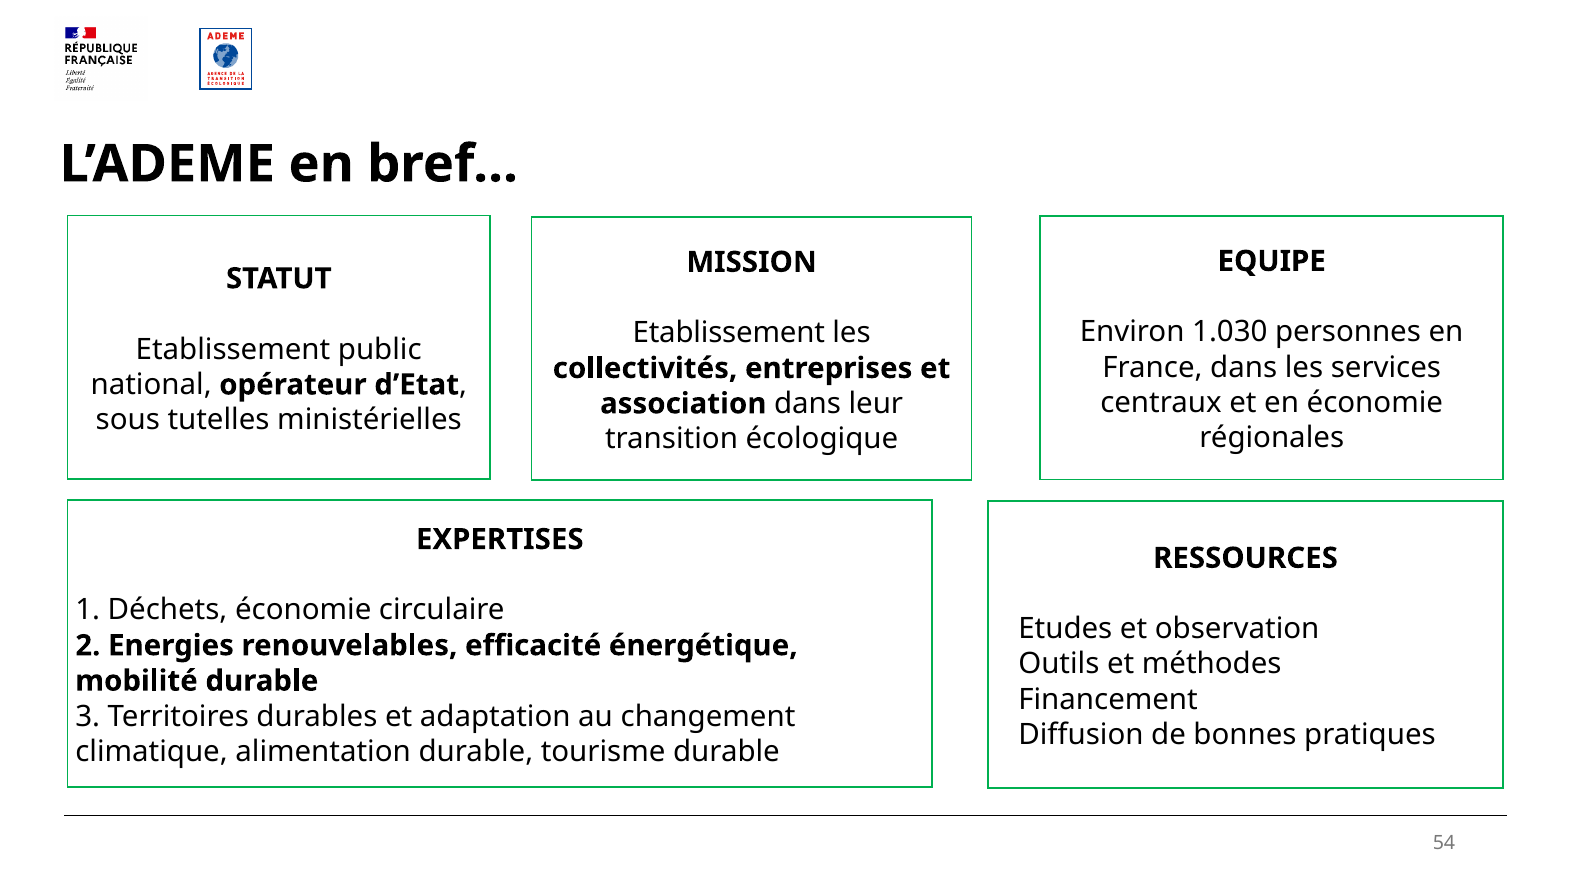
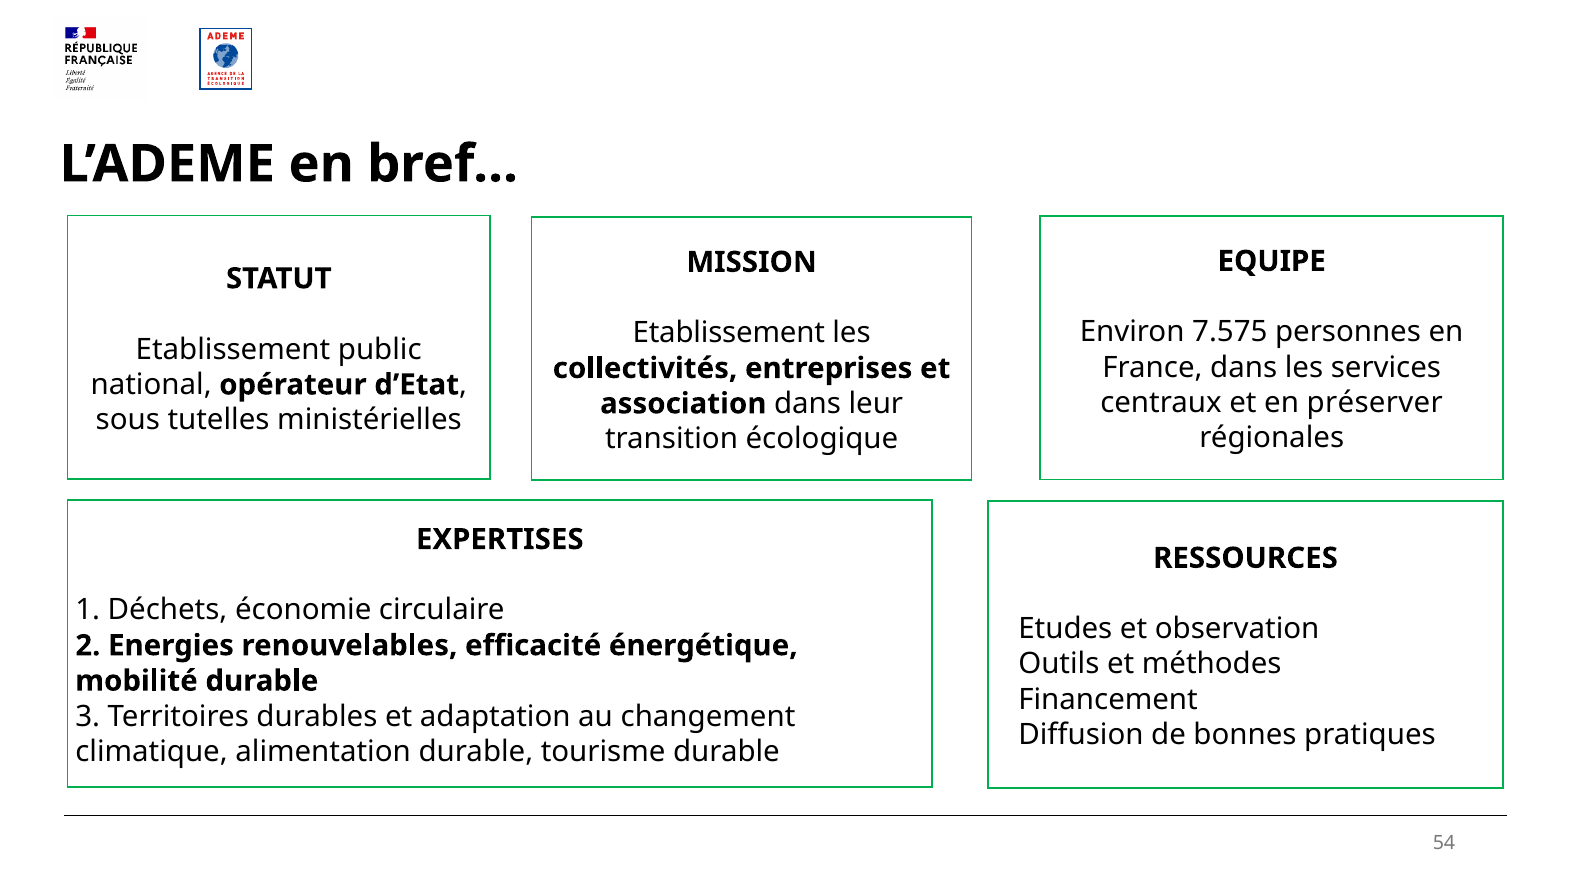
1.030: 1.030 -> 7.575 (1230, 332)
en économie: économie -> préserver (1375, 403)
